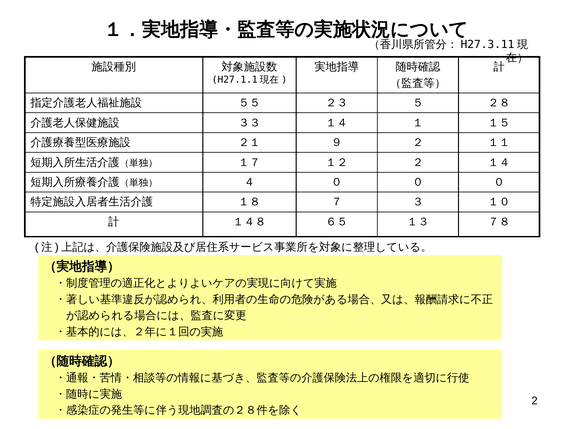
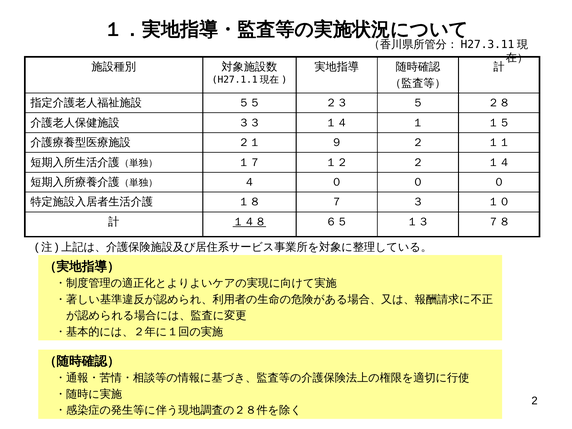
１４８ underline: none -> present (249, 222)
